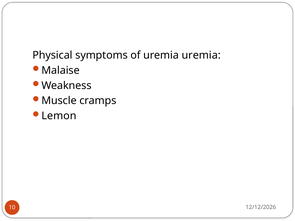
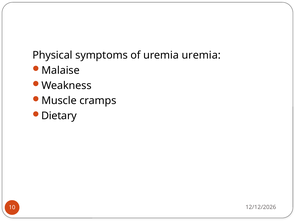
Lemon: Lemon -> Dietary (59, 116)
